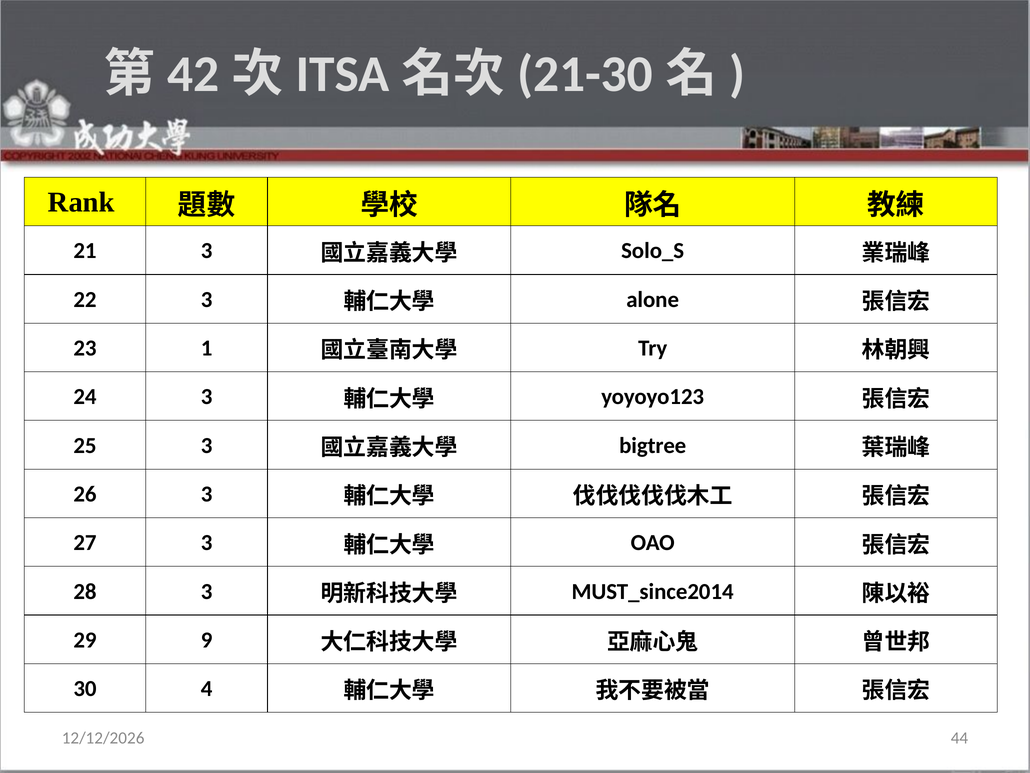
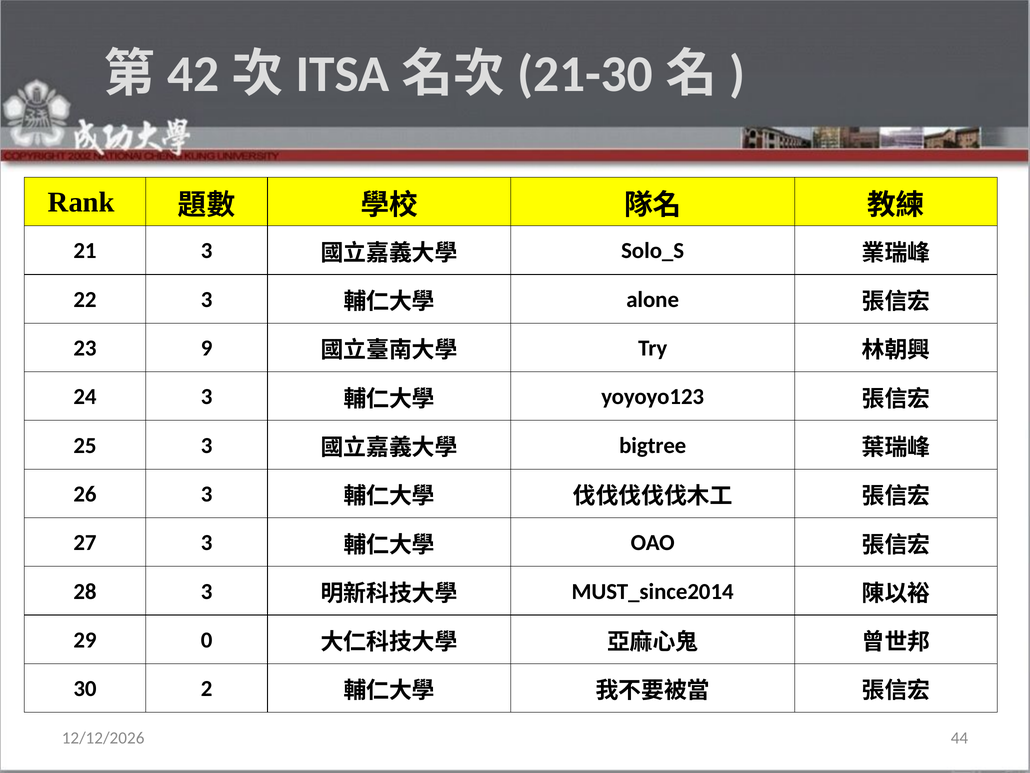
1: 1 -> 9 (207, 348)
9: 9 -> 0 (207, 640)
4: 4 -> 2 (207, 688)
